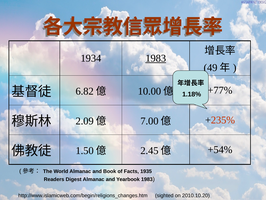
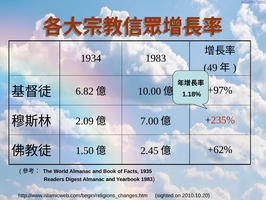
1983 underline: present -> none (156, 58)
+77%: +77% -> +97% (220, 90)
+54%: +54% -> +62% (220, 149)
